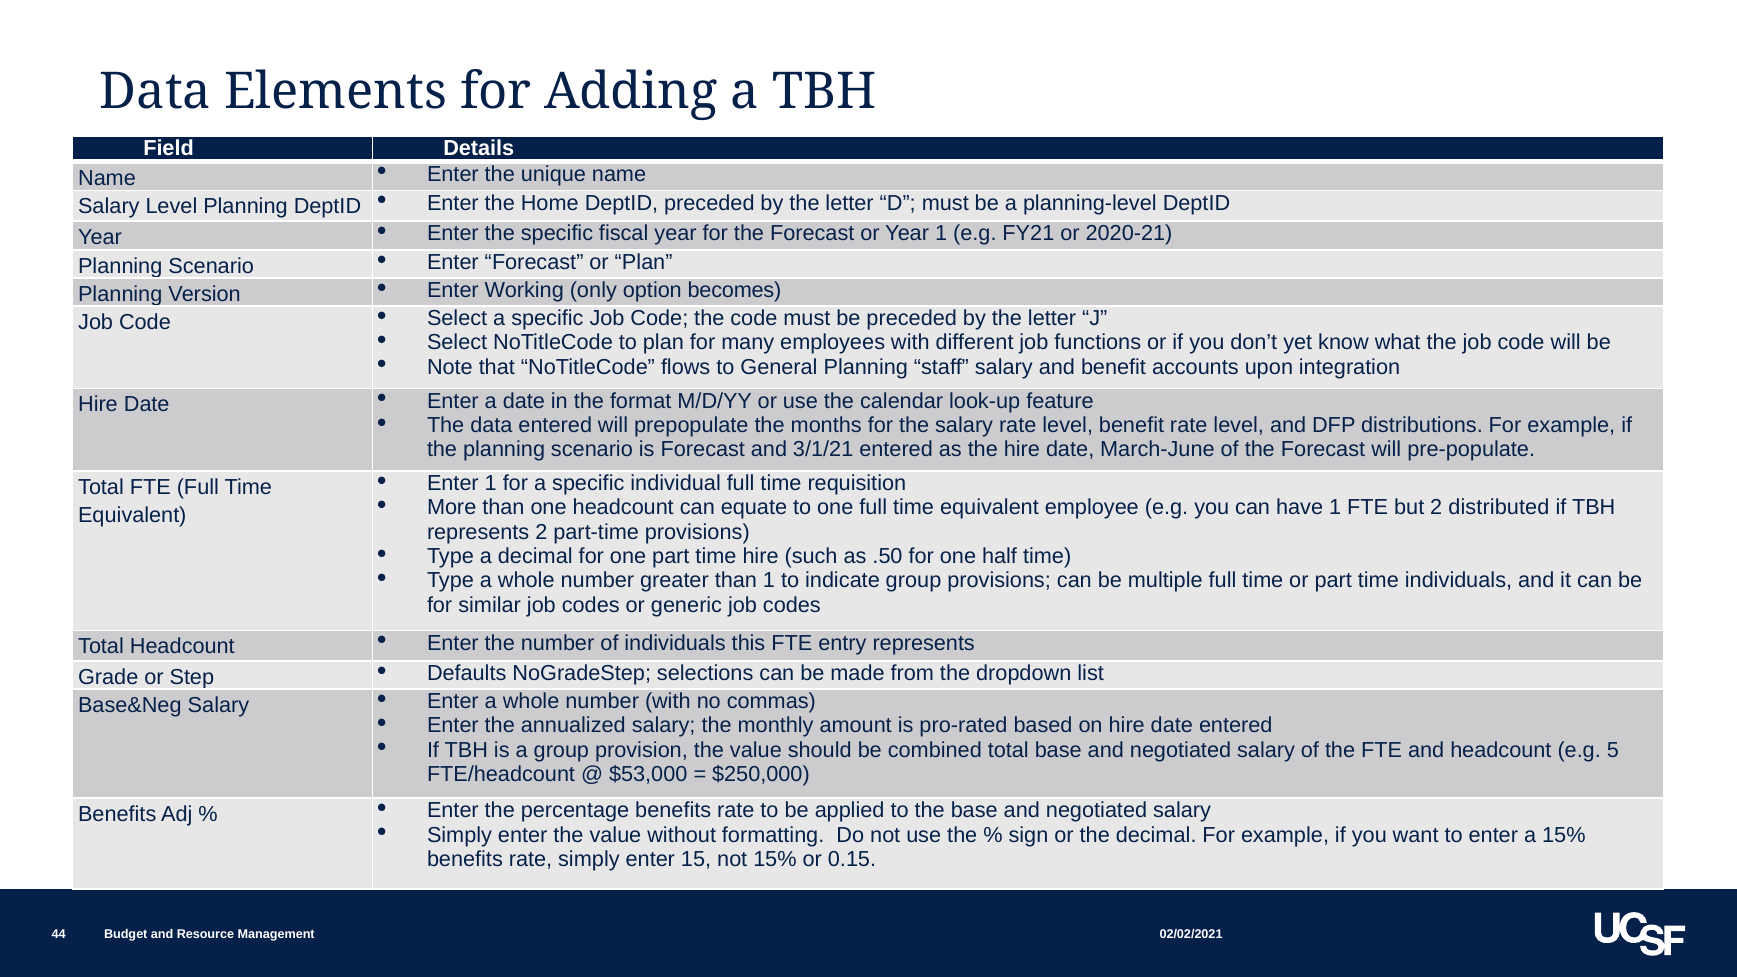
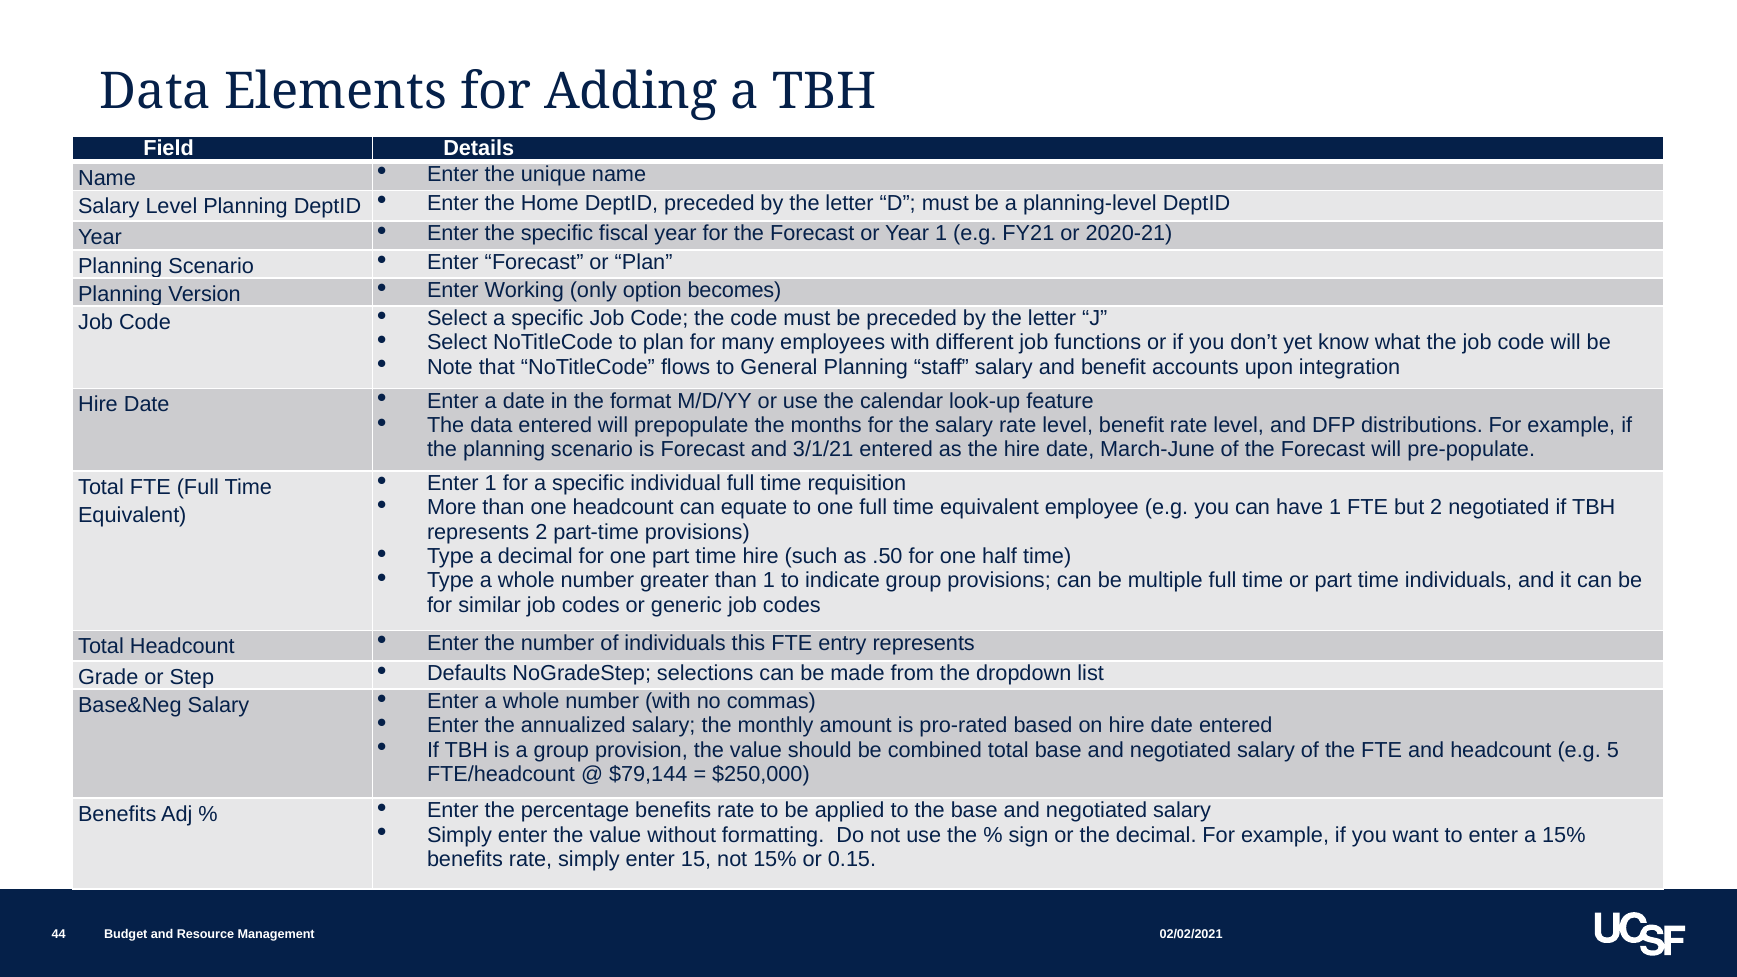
2 distributed: distributed -> negotiated (1499, 508)
$53,000: $53,000 -> $79,144 (648, 774)
